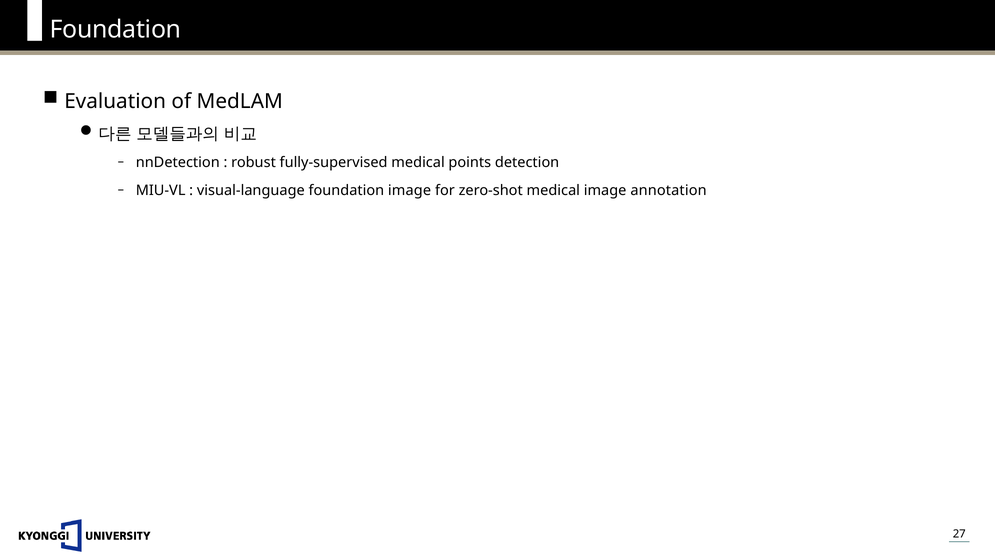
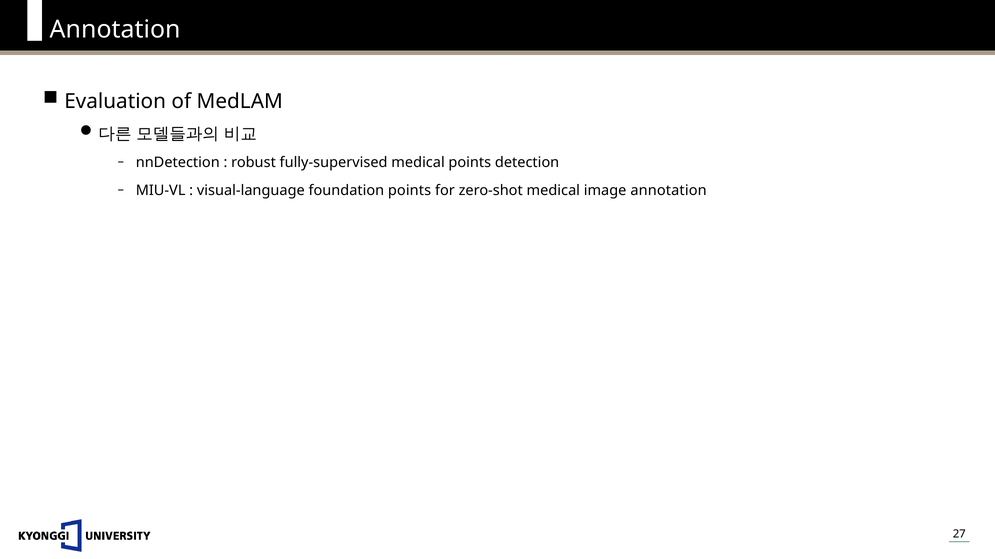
Foundation: Foundation -> Annotation (115, 30)
foundation image: image -> points (410, 190)
